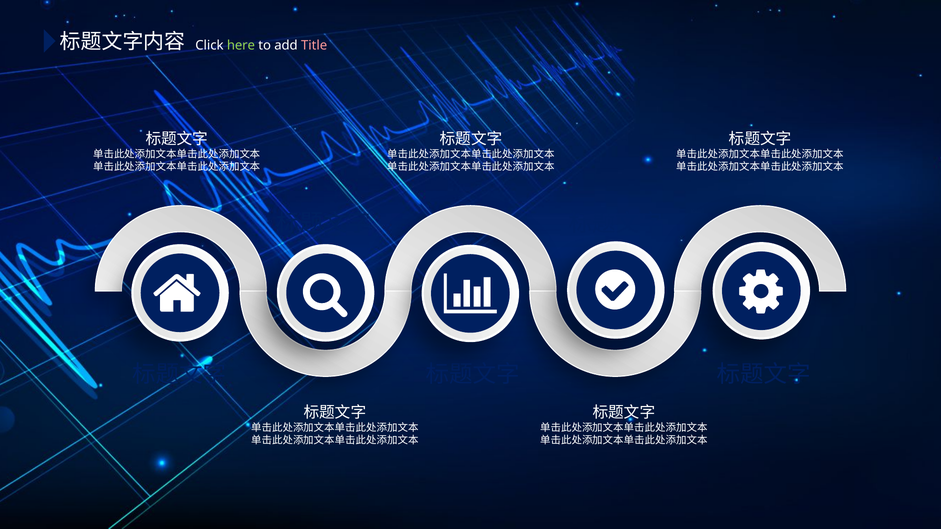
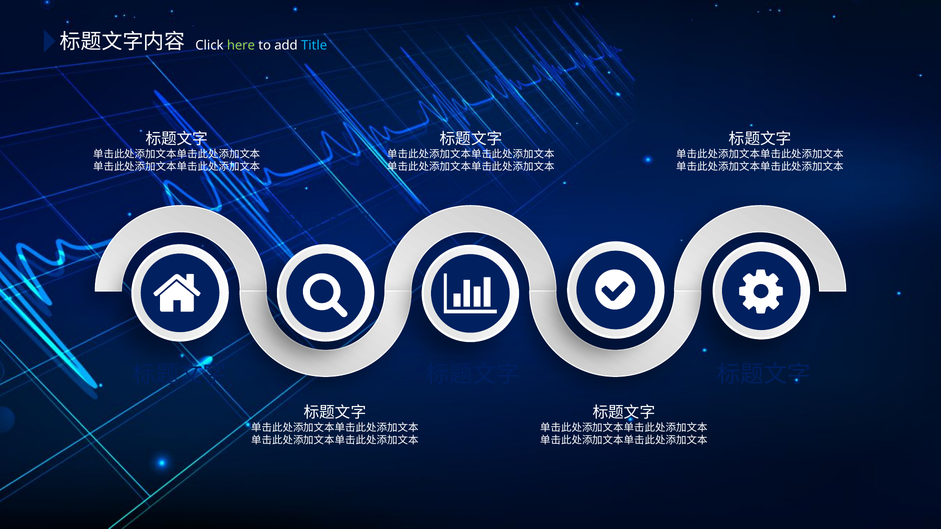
Title colour: pink -> light blue (314, 45)
